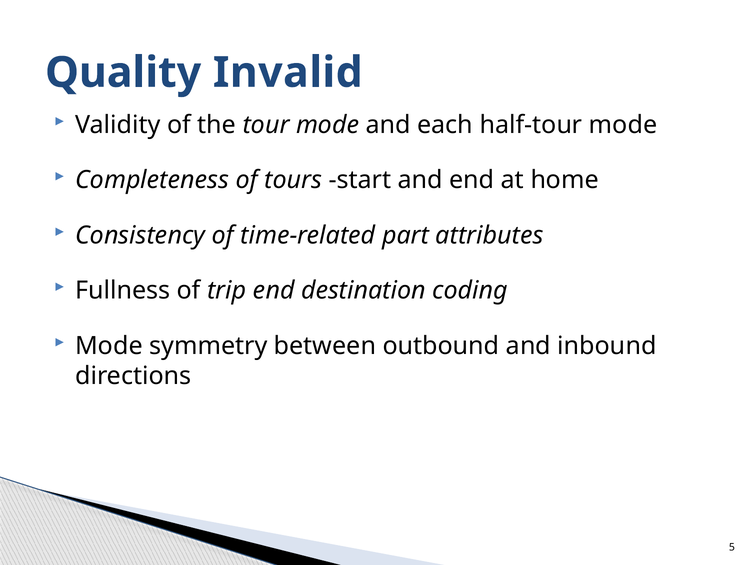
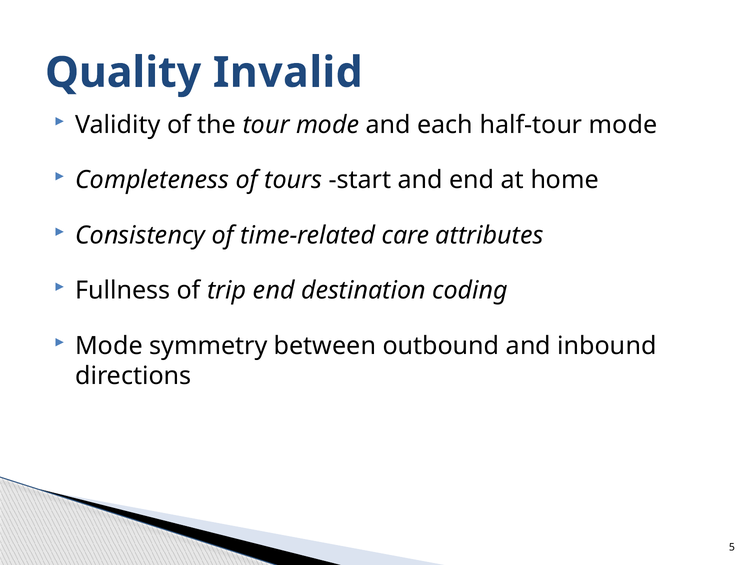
part: part -> care (406, 235)
